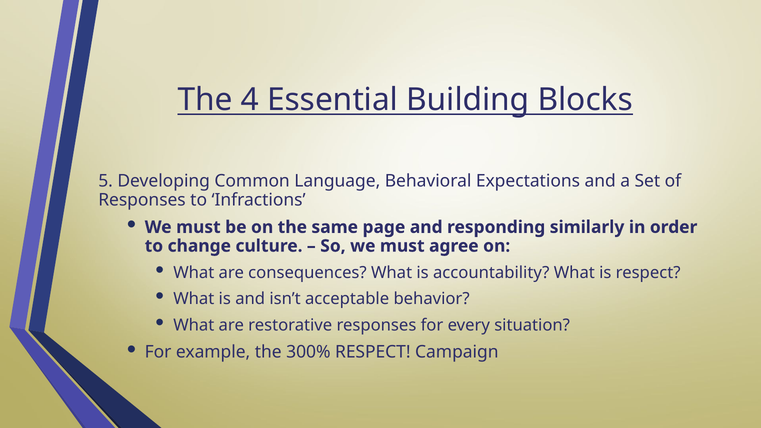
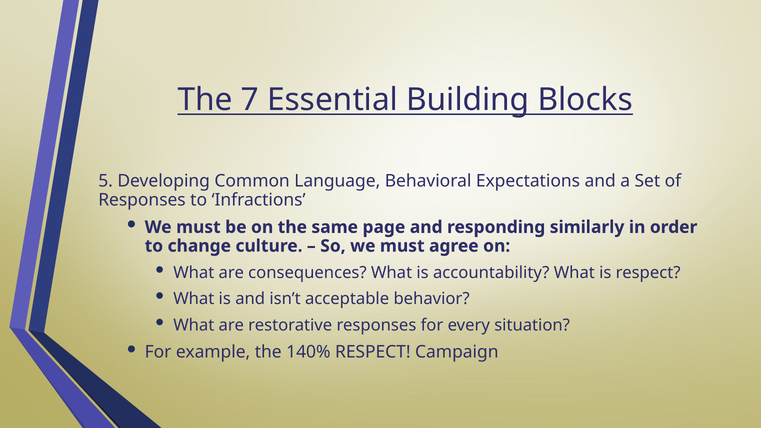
4: 4 -> 7 (250, 100)
300%: 300% -> 140% (308, 352)
